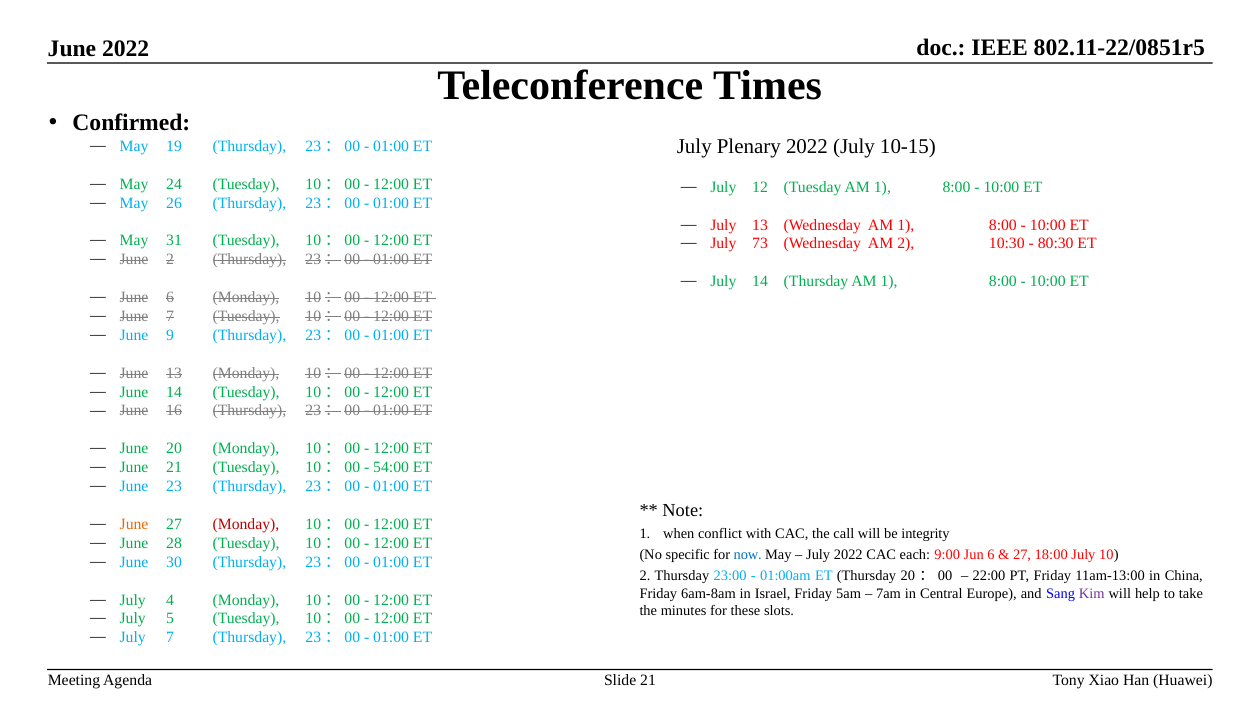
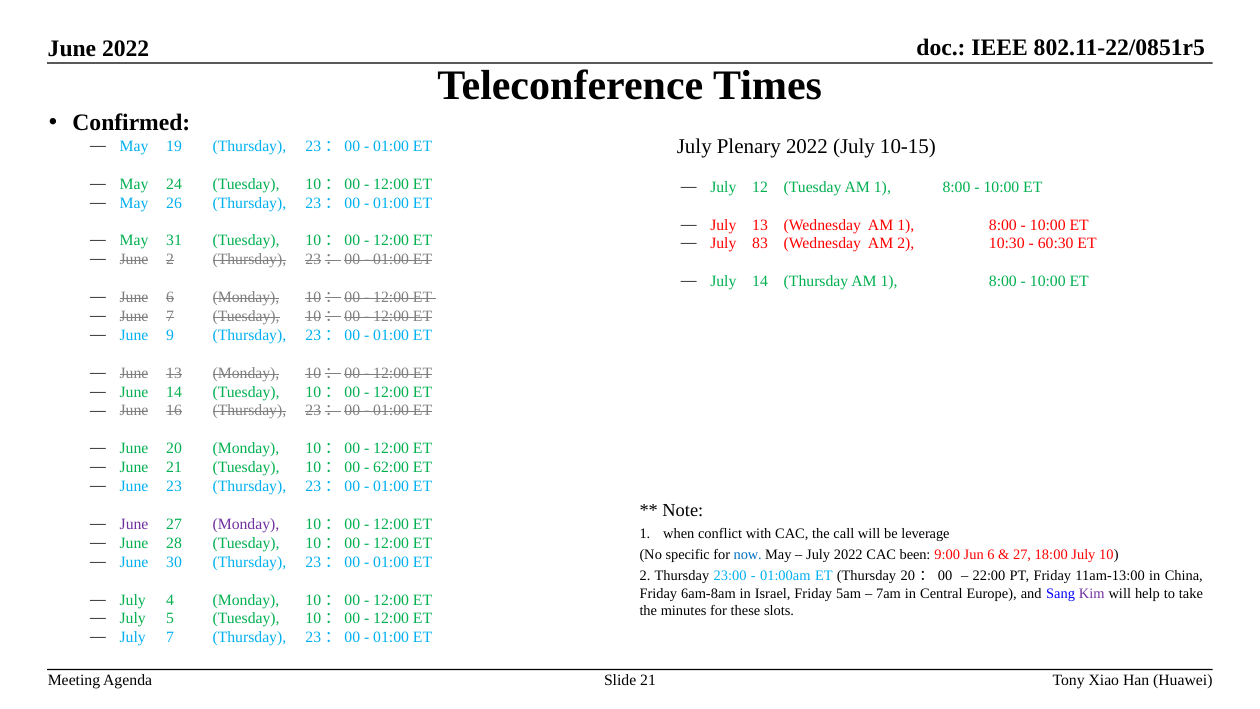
73: 73 -> 83 (760, 244)
80:30: 80:30 -> 60:30 (1056, 244)
54:00: 54:00 -> 62:00 (391, 467)
June colour: orange -> purple (134, 524)
Monday colour: red -> purple (246, 524)
integrity: integrity -> leverage (925, 533)
each: each -> been (915, 555)
